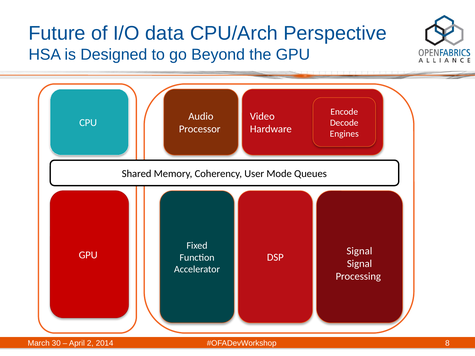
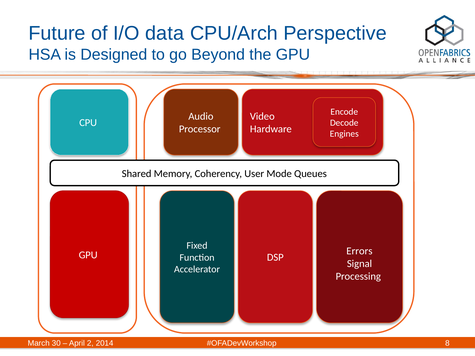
Signal: Signal -> Errors (359, 251)
